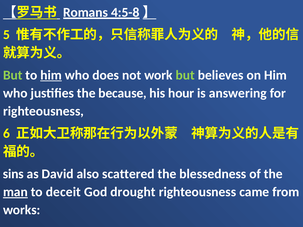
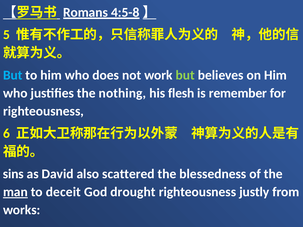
But colour: light green -> light blue (13, 75)
him underline: present -> none (51, 75)
because: because -> nothing (122, 93)
hour: hour -> flesh (181, 93)
answering: answering -> remember (238, 93)
came: came -> justly (254, 192)
